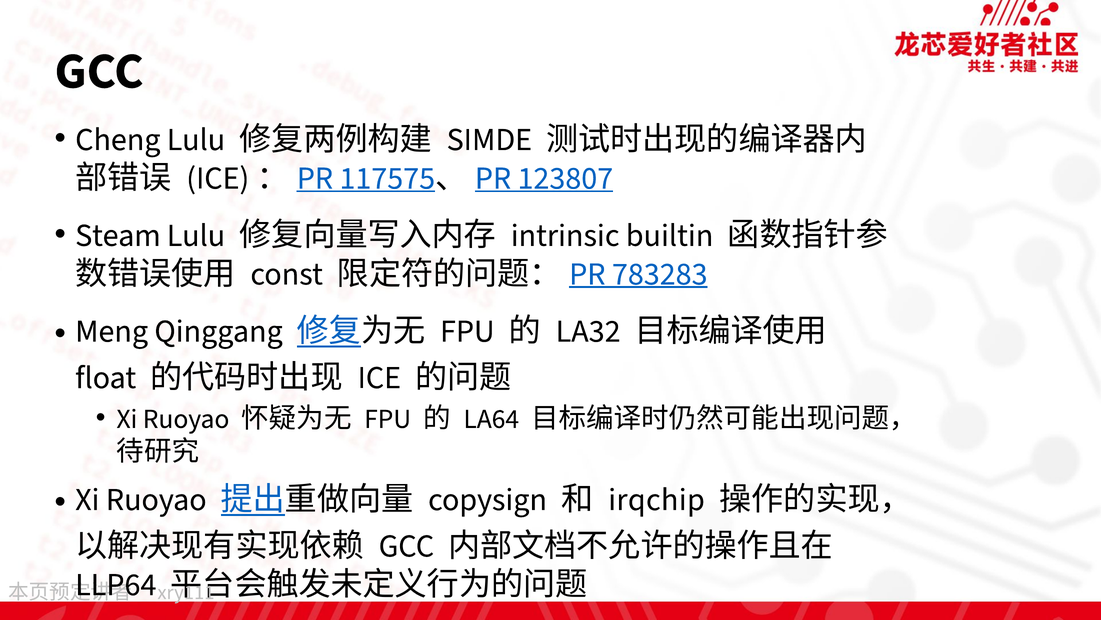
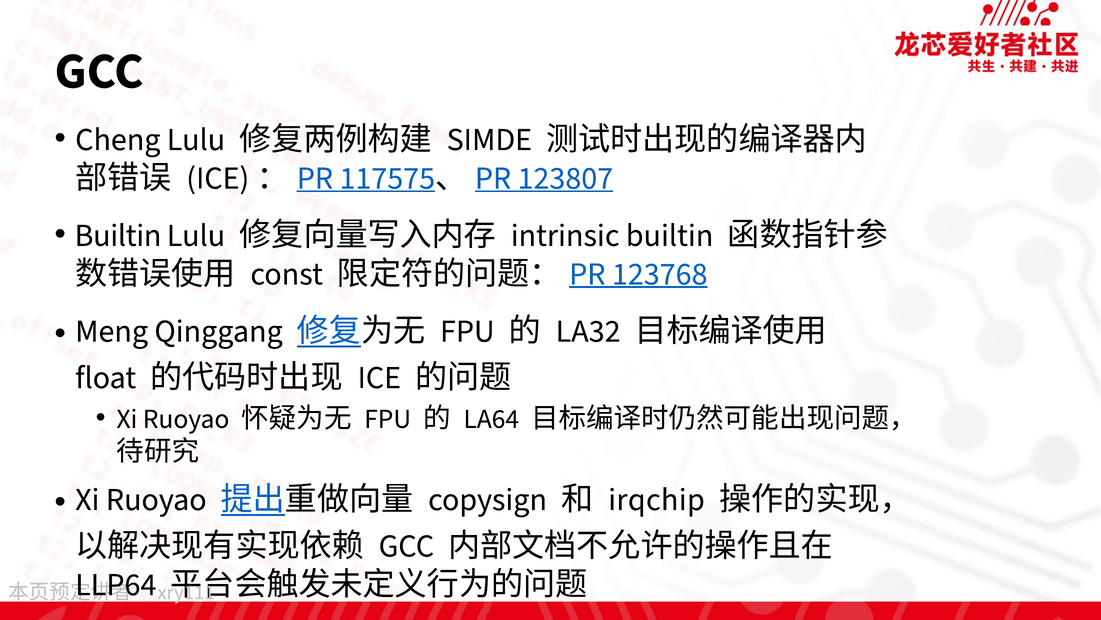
Steam: Steam -> Builtin (118, 235)
783283: 783283 -> 123768 (660, 274)
